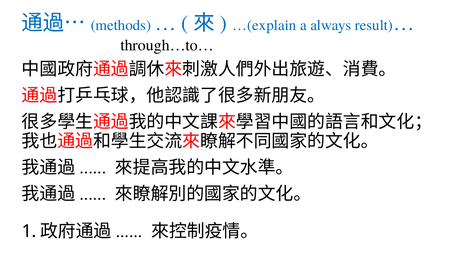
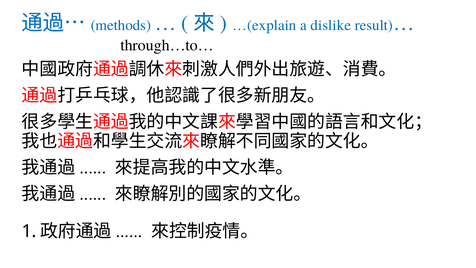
always: always -> dislike (331, 25)
